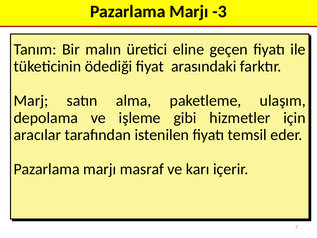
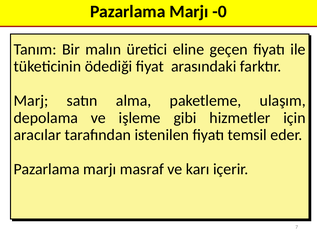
-3: -3 -> -0 (220, 11)
